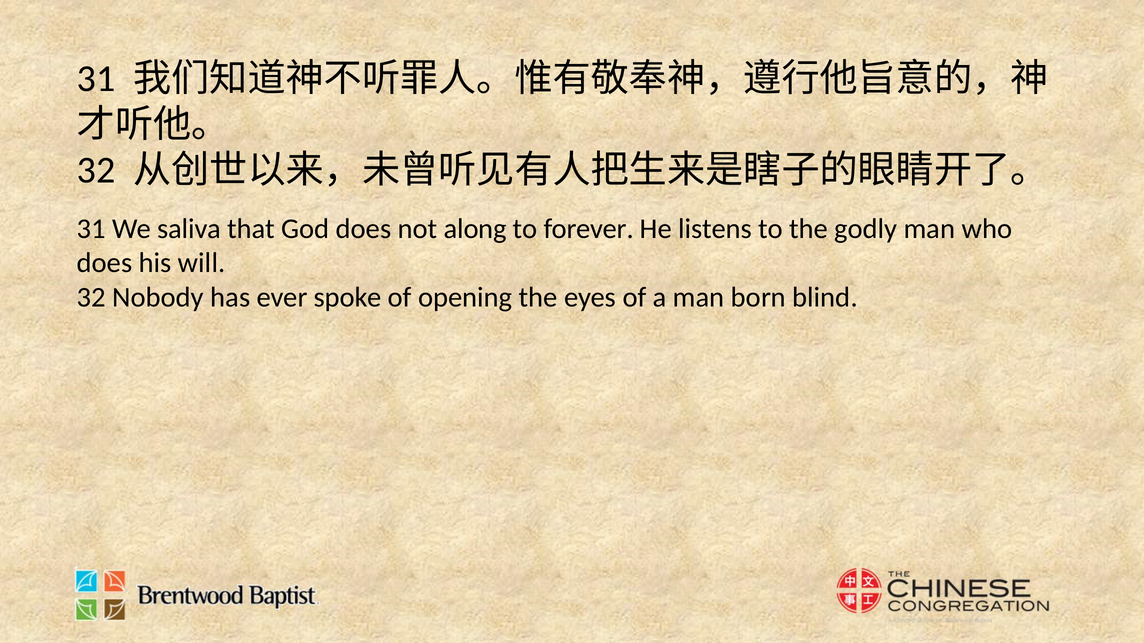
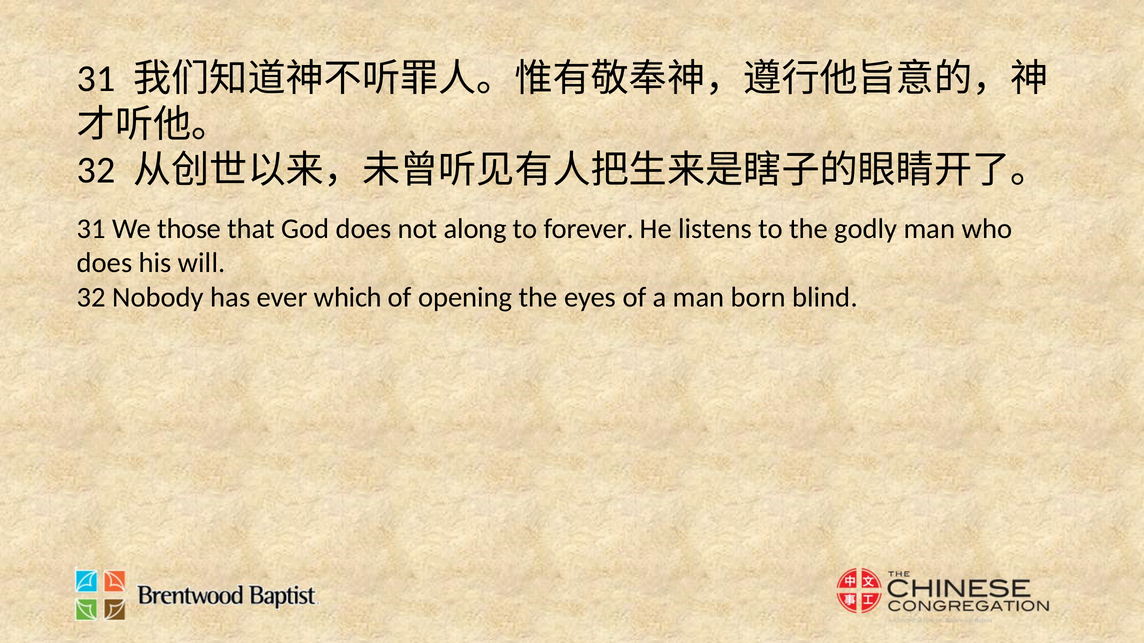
saliva: saliva -> those (189, 229)
spoke: spoke -> which (348, 298)
